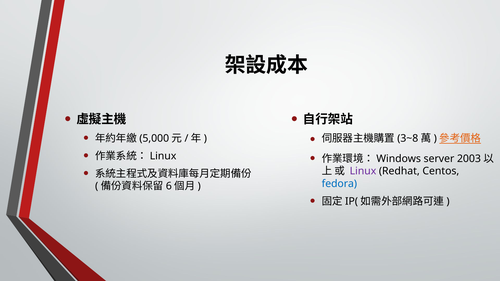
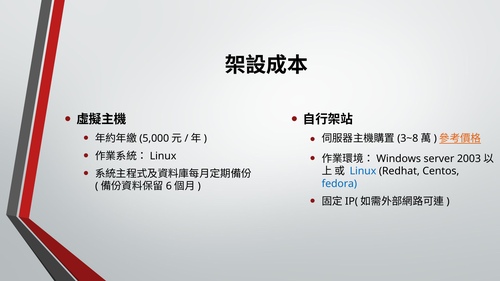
Linux colour: purple -> blue (363, 171)
